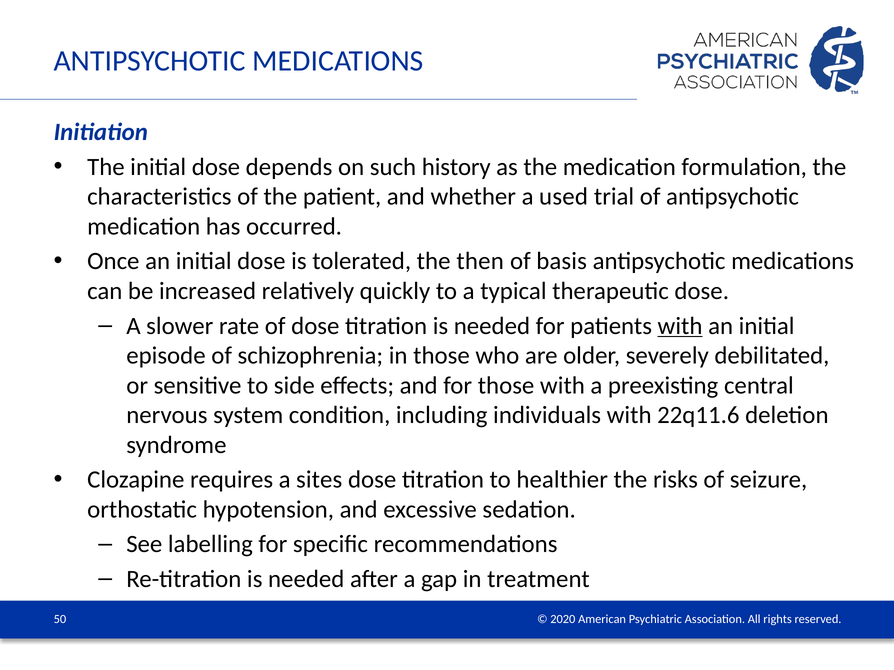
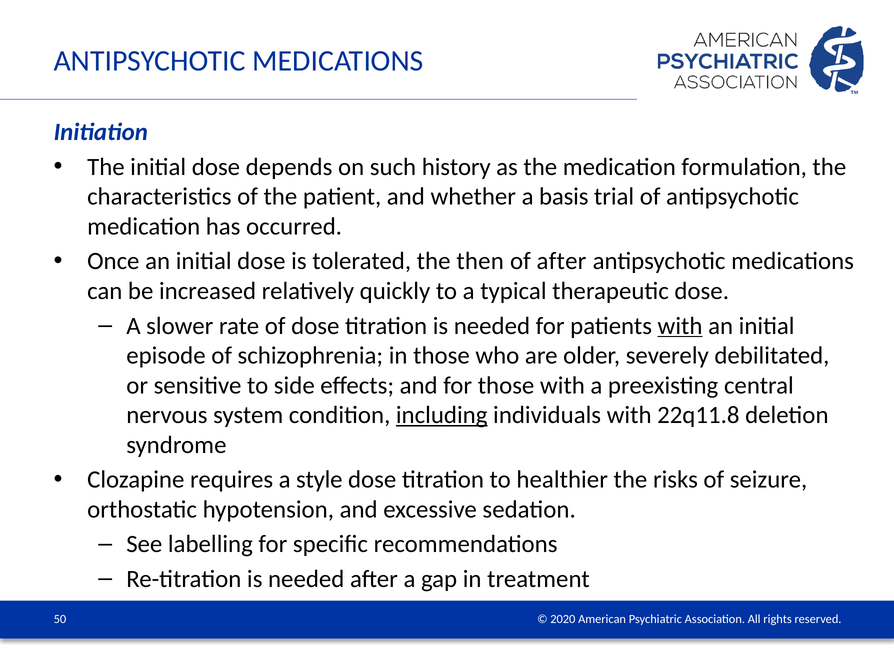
used: used -> basis (564, 197)
of basis: basis -> after (562, 261)
including underline: none -> present (442, 415)
22q11.6: 22q11.6 -> 22q11.8 (698, 415)
sites: sites -> style (319, 480)
